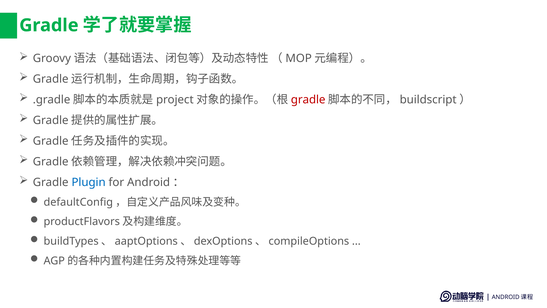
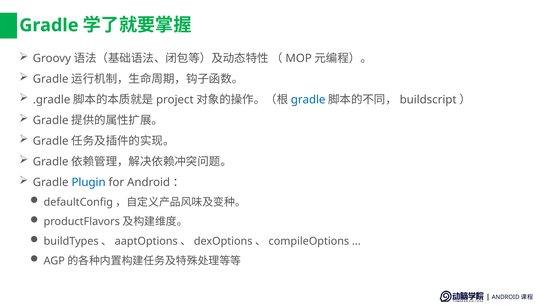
gradle colour: red -> blue (308, 100)
